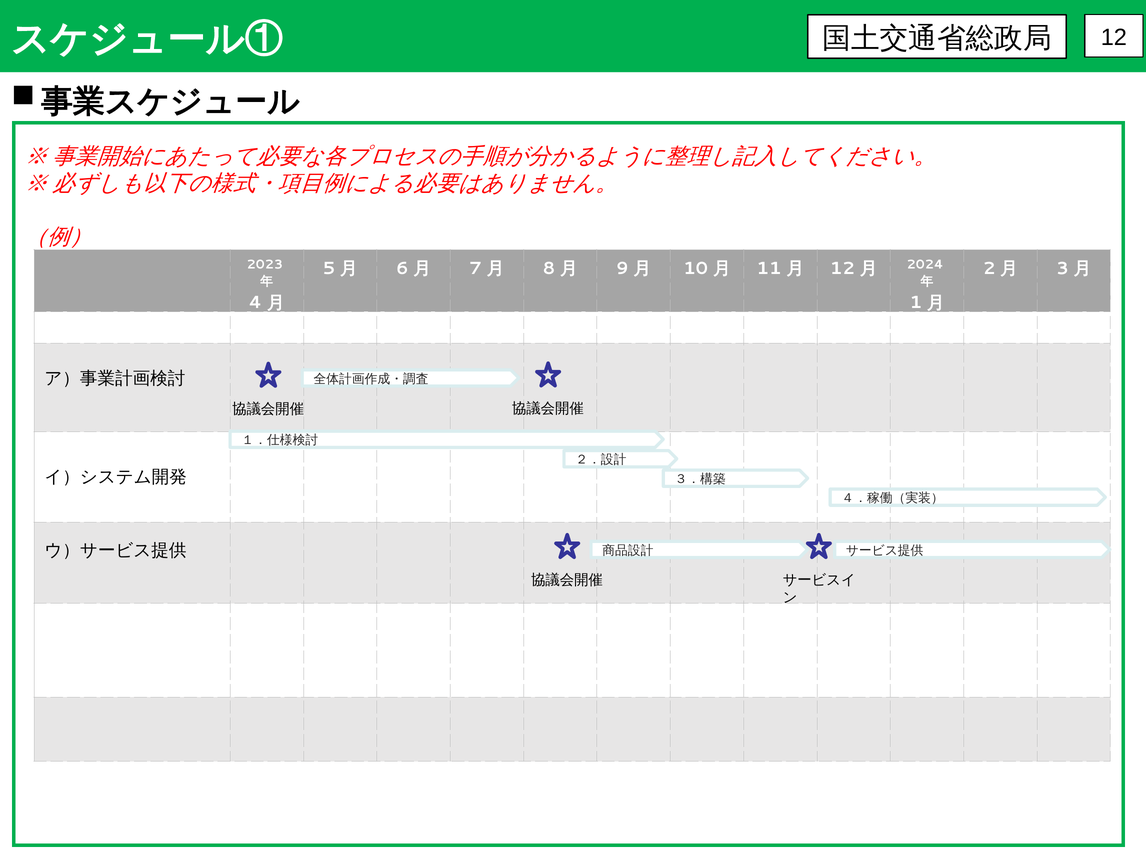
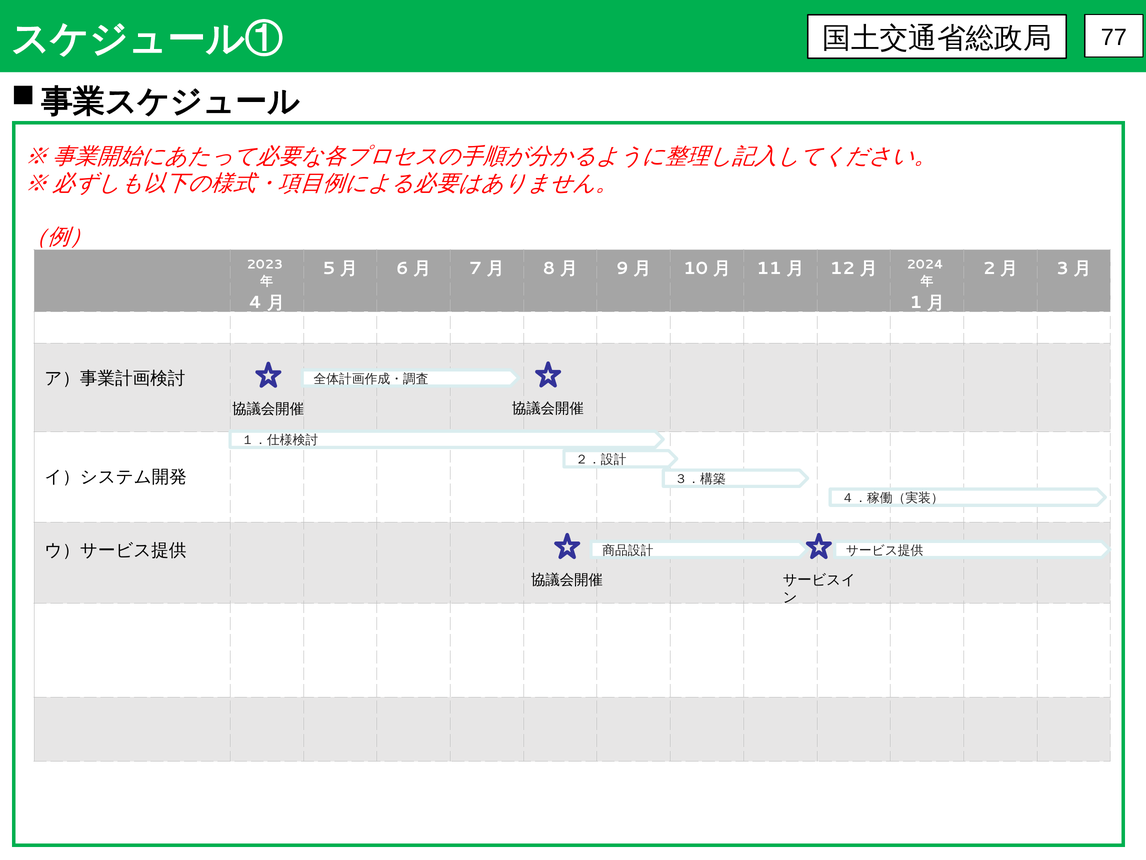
12: 12 -> 77 (1114, 37)
